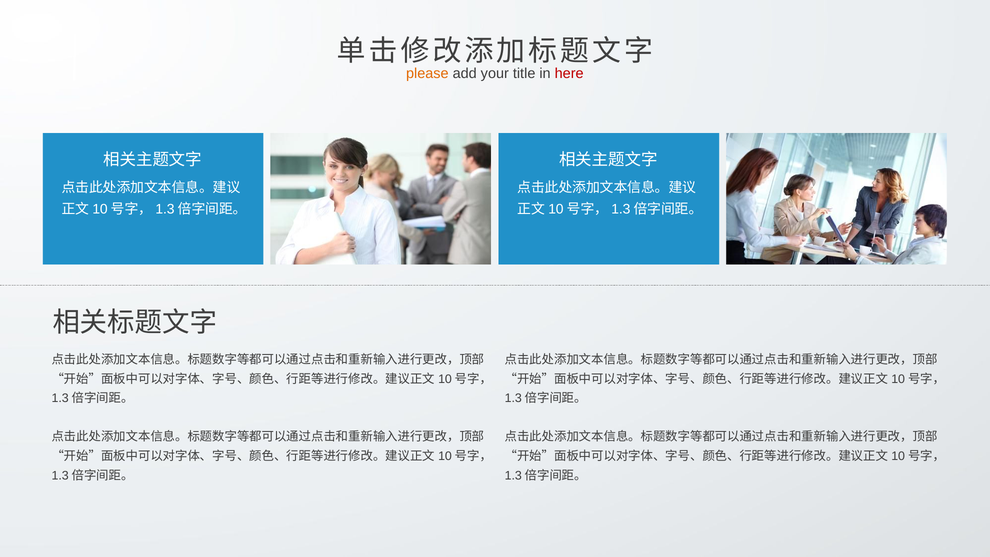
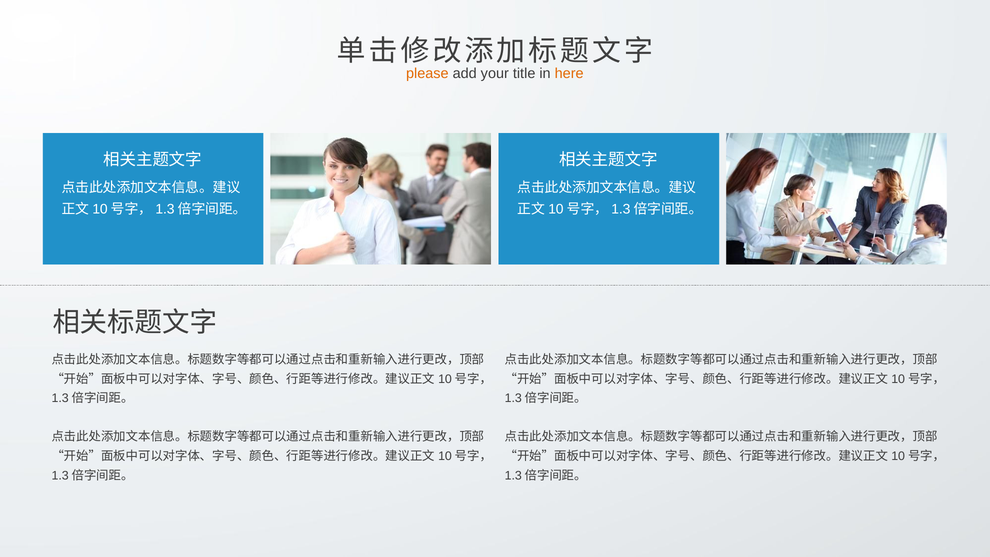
here colour: red -> orange (569, 74)
